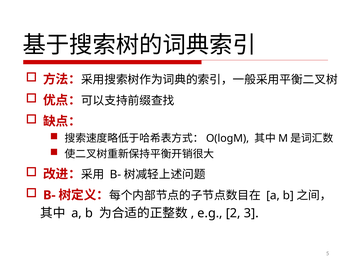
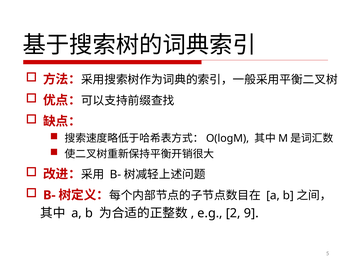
3: 3 -> 9 (251, 213)
